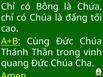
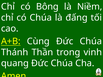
Chứa: Chứa -> Niềm (90, 7)
